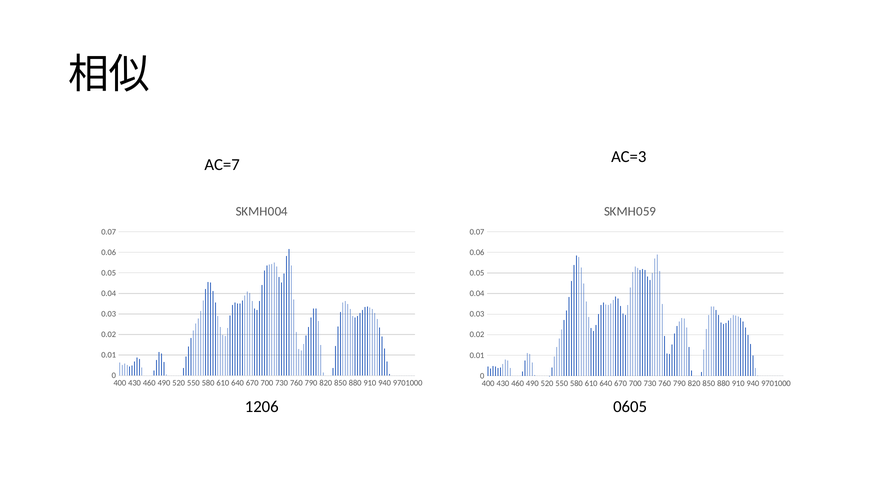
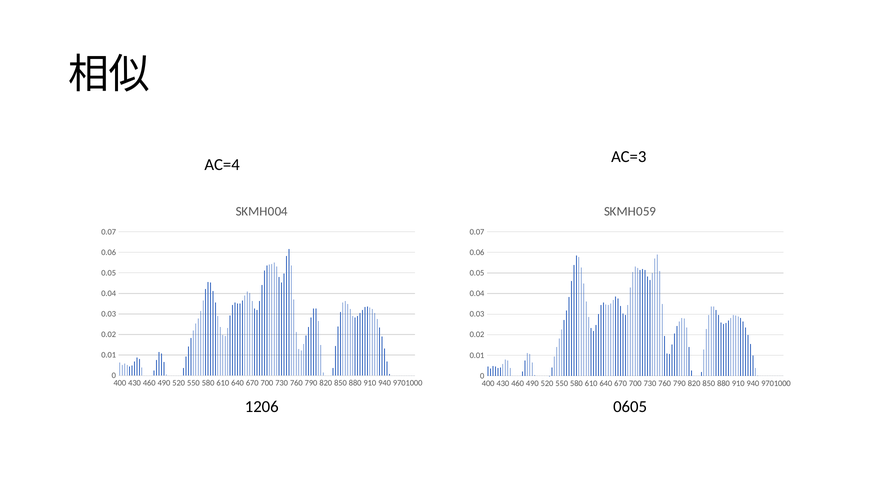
AC=7: AC=7 -> AC=4 (222, 164)
